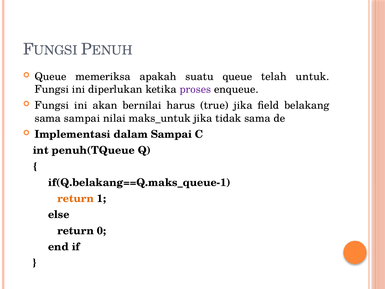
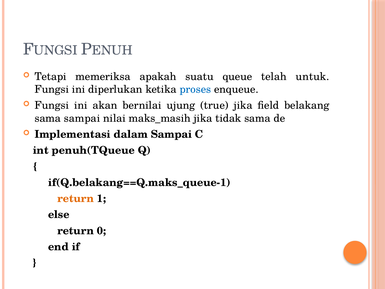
Queue: Queue -> Tetapi (51, 76)
proses colour: purple -> blue (195, 89)
harus: harus -> ujung (181, 105)
maks_untuk: maks_untuk -> maks_masih (160, 118)
